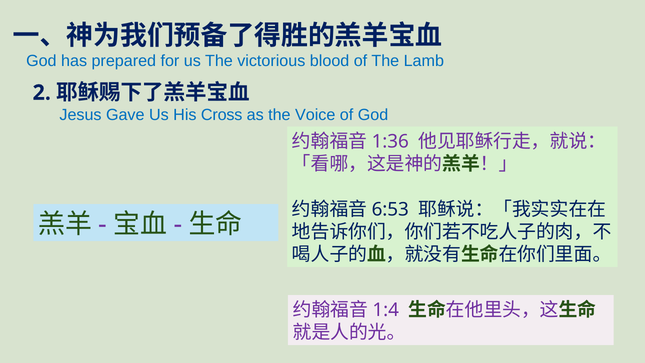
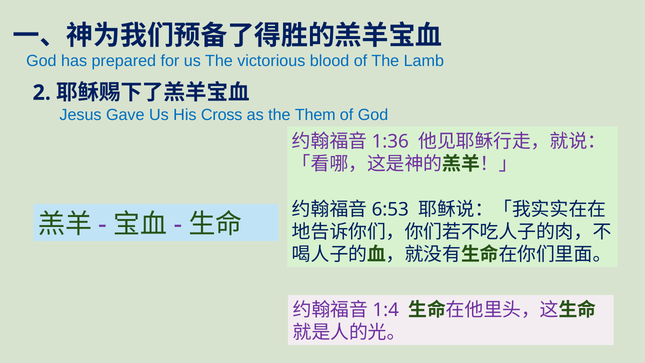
Voice: Voice -> Them (315, 115)
